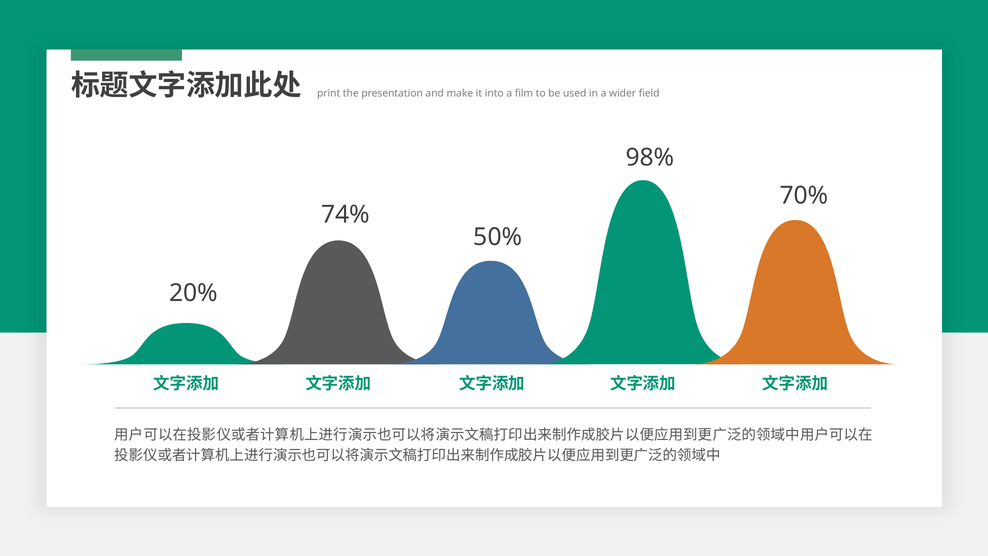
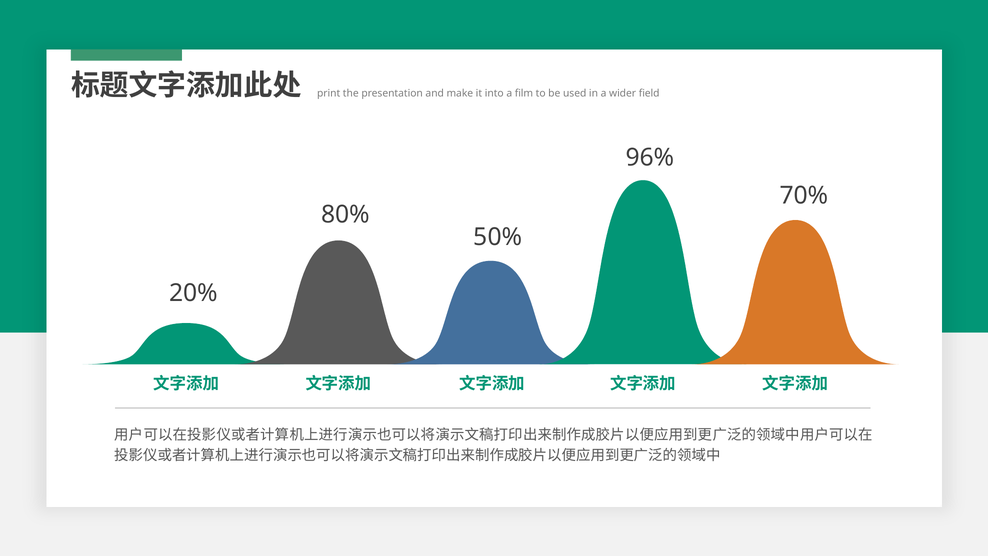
98%: 98% -> 96% (650, 158)
74%: 74% -> 80% (345, 215)
